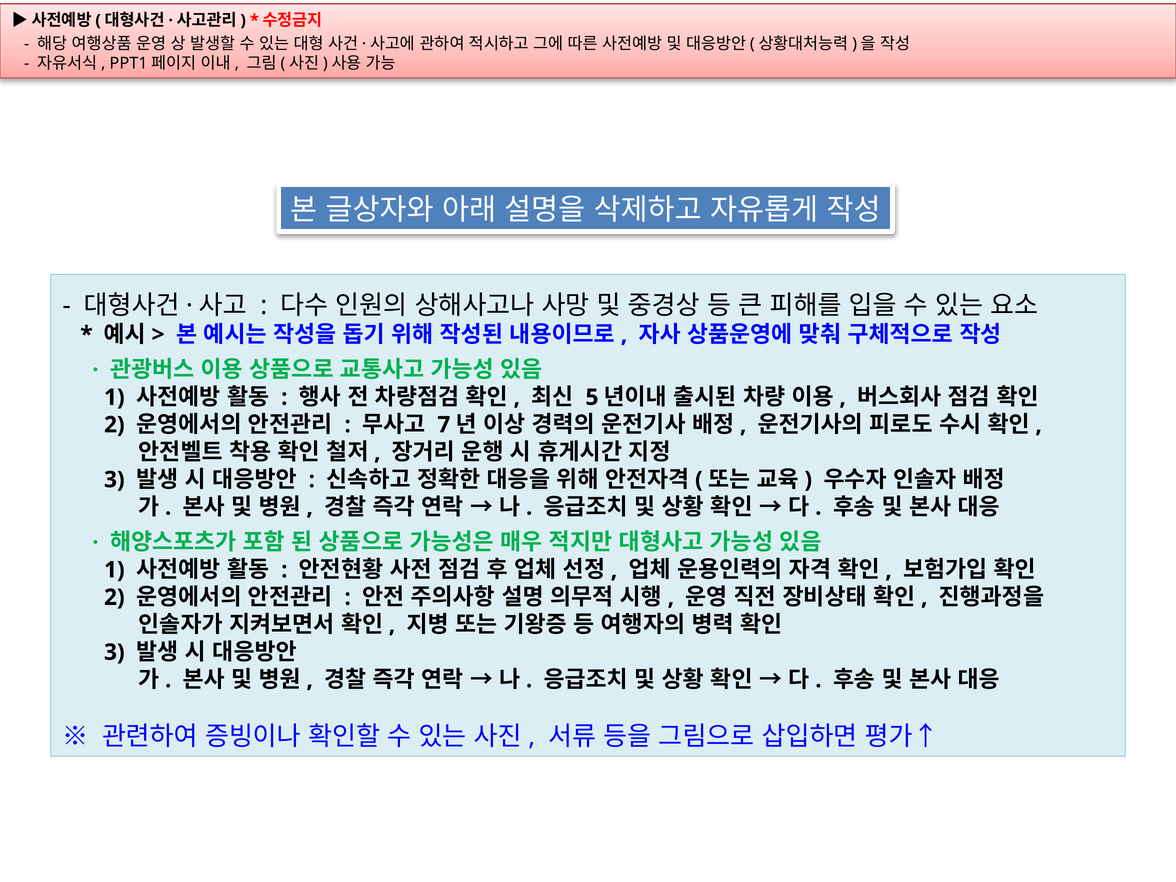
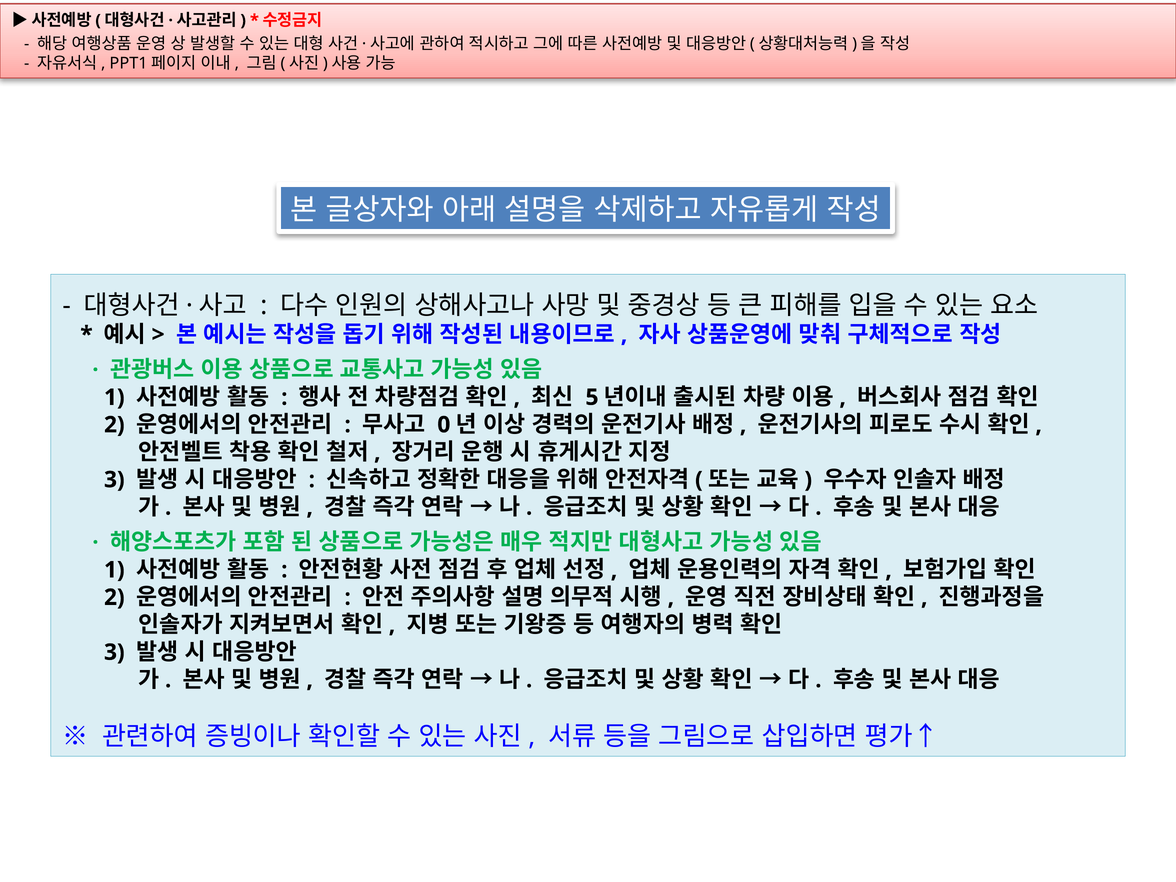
7: 7 -> 0 (444, 425)
